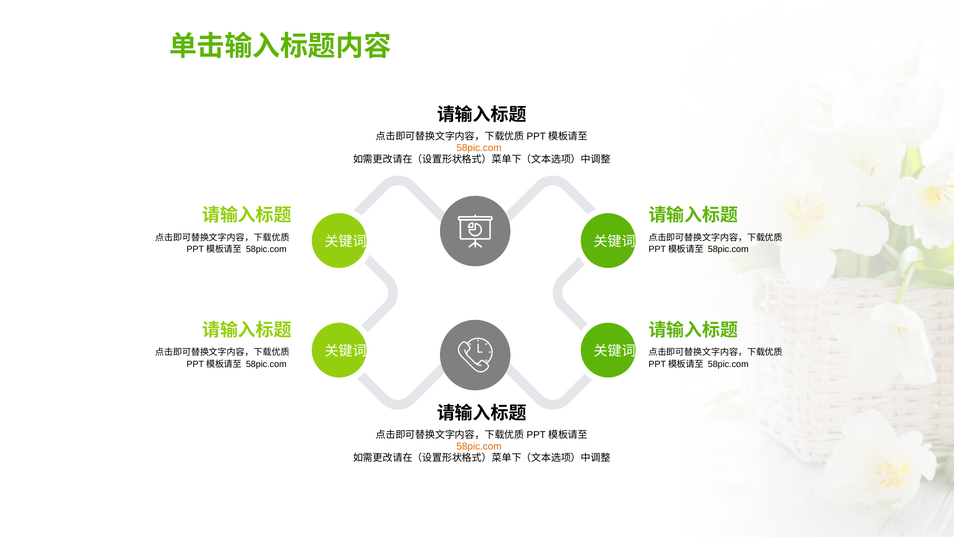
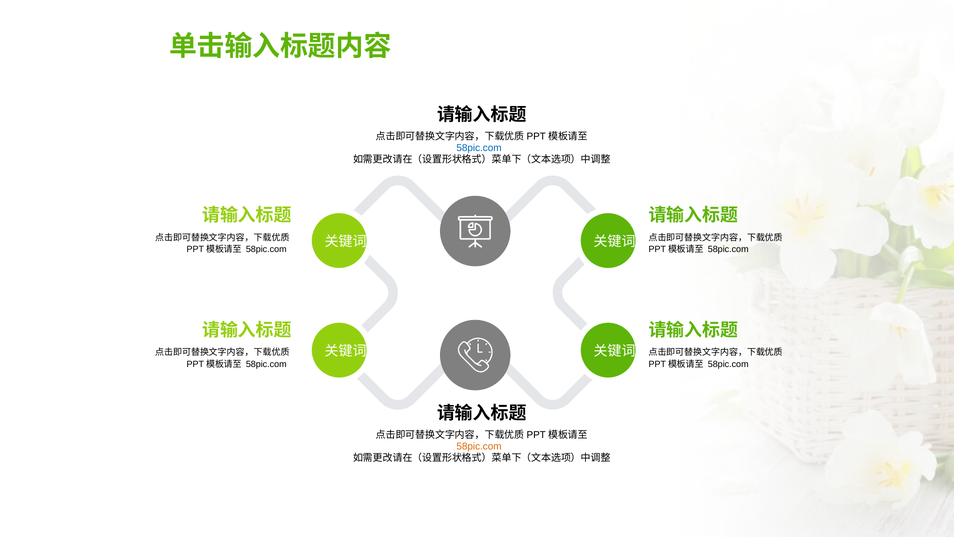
58pic.com colour: orange -> blue (479, 148)
